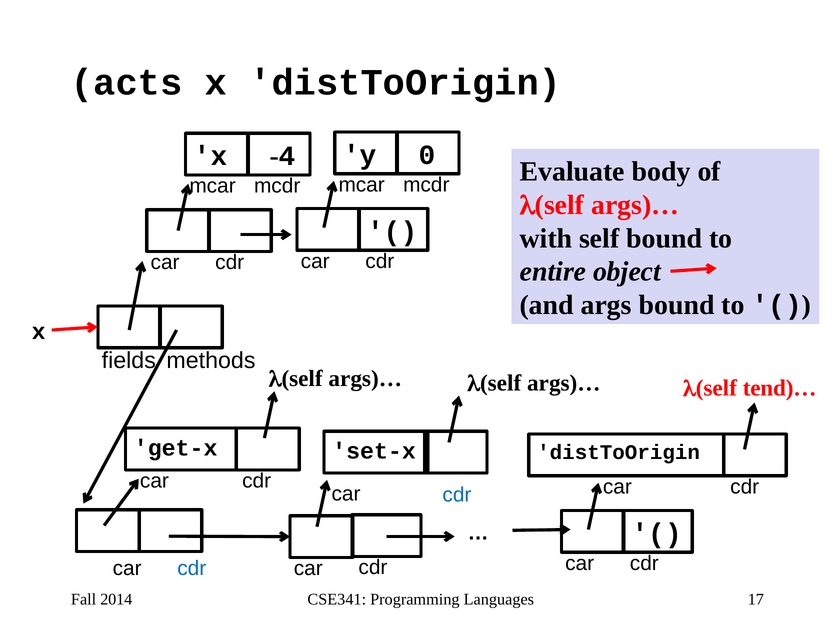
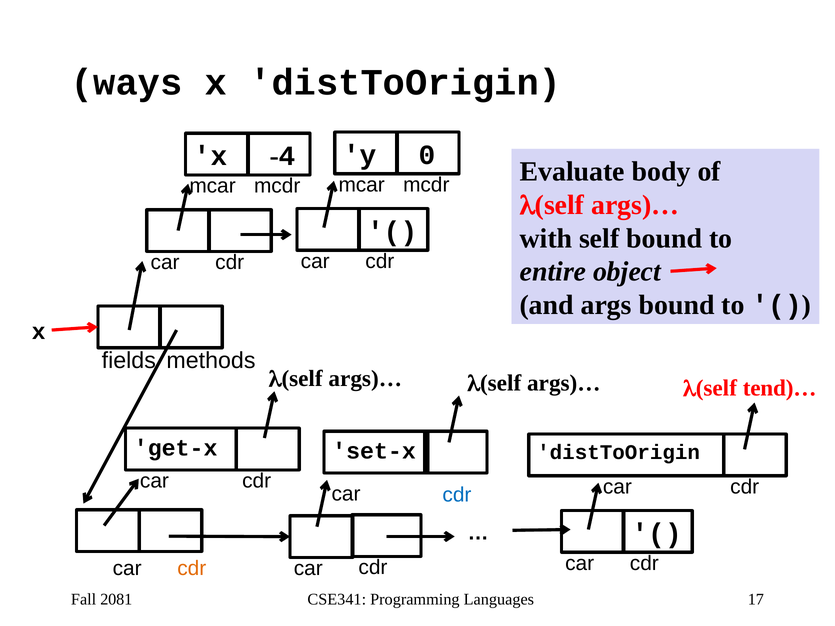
acts: acts -> ways (127, 83)
cdr colour: blue -> orange (192, 569)
2014: 2014 -> 2081 (116, 600)
